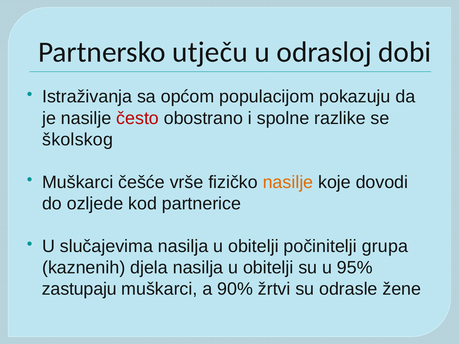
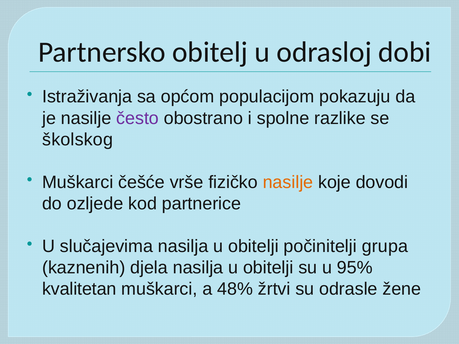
utječu: utječu -> obitelj (210, 52)
često colour: red -> purple (138, 118)
zastupaju: zastupaju -> kvalitetan (79, 289)
90%: 90% -> 48% (235, 289)
